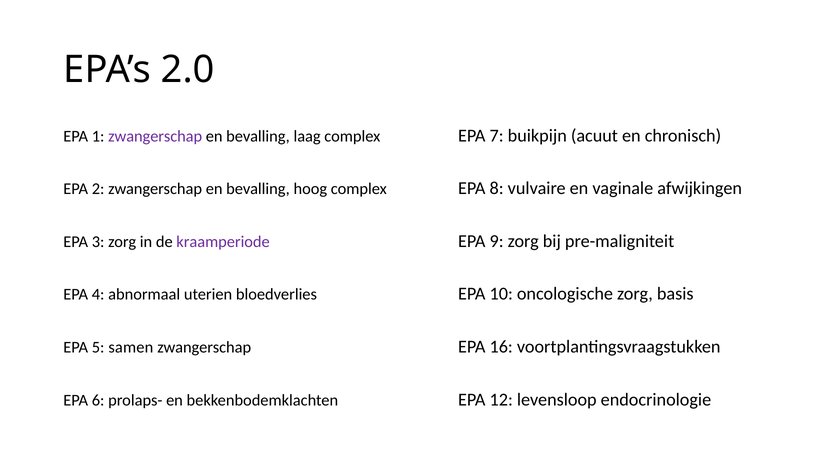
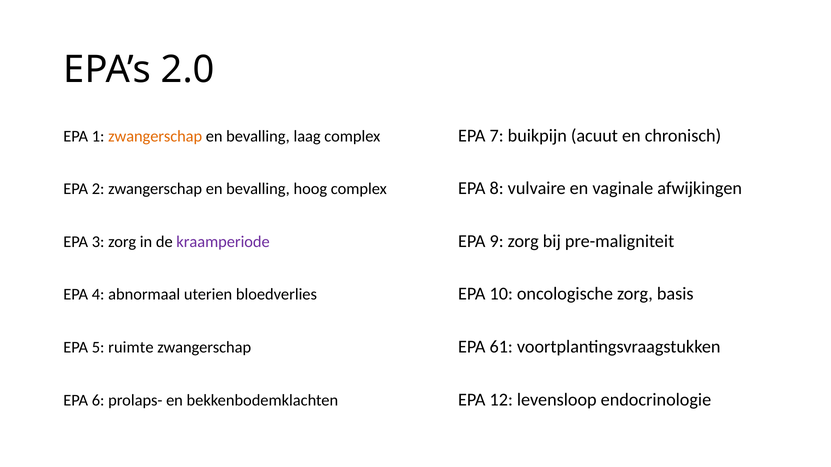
zwangerschap colour: purple -> orange (155, 136)
16: 16 -> 61 (501, 347)
samen: samen -> ruimte (131, 348)
